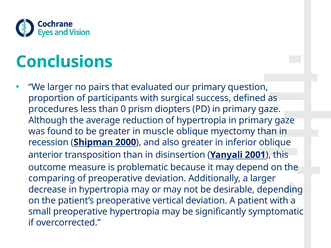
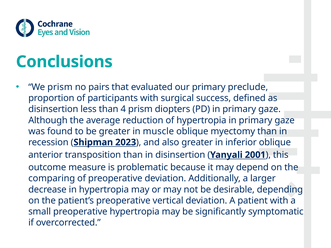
We larger: larger -> prism (60, 87)
question: question -> preclude (248, 87)
procedures: procedures -> disinsertion (53, 109)
0: 0 -> 4 (123, 109)
2000: 2000 -> 2023 (126, 142)
